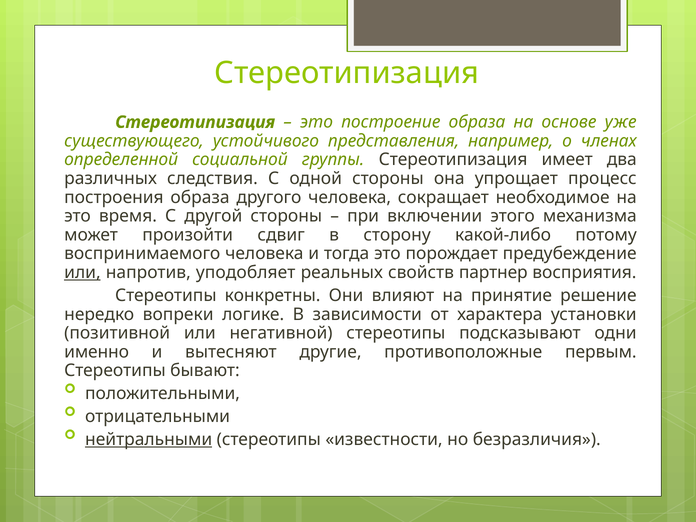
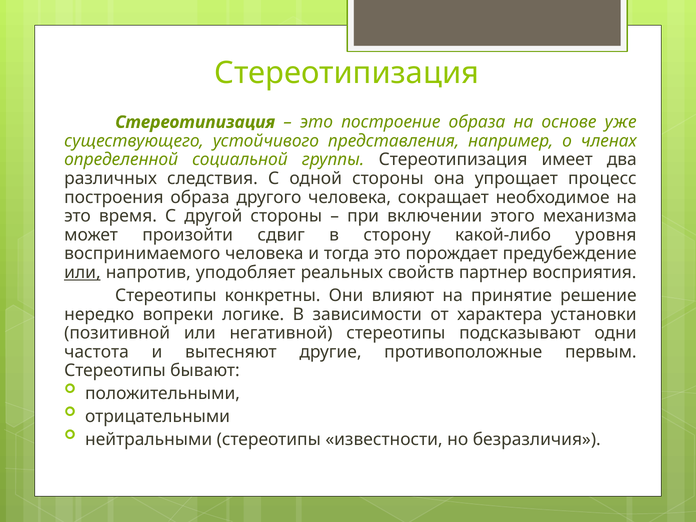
потому: потому -> уровня (606, 235)
именно: именно -> частота (97, 352)
нейтральными underline: present -> none (149, 440)
